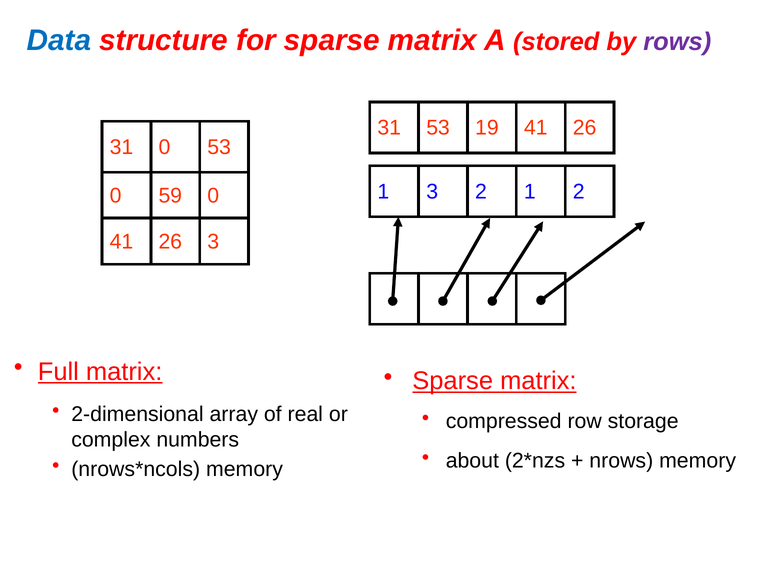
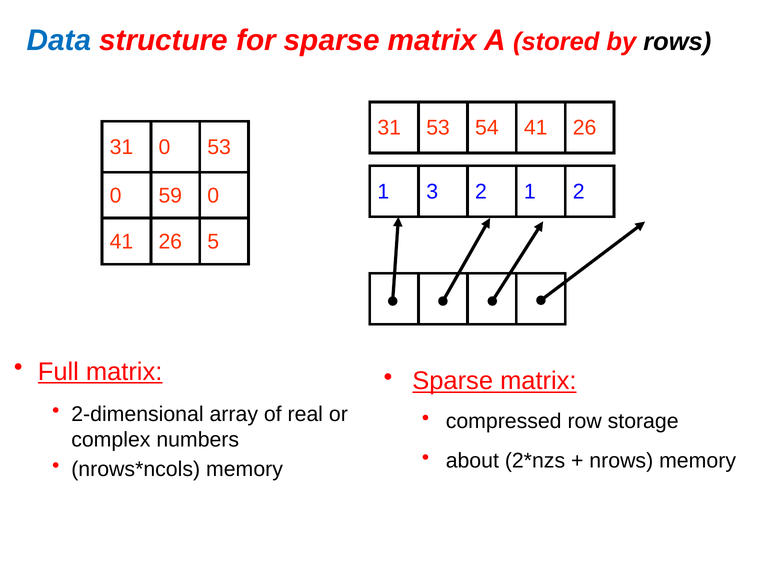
rows colour: purple -> black (677, 42)
19: 19 -> 54 (487, 128)
26 3: 3 -> 5 (213, 241)
